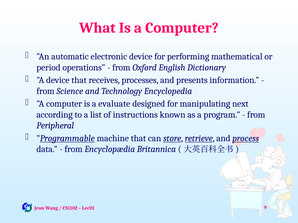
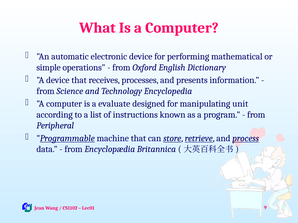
period: period -> simple (49, 68)
next: next -> unit (240, 104)
